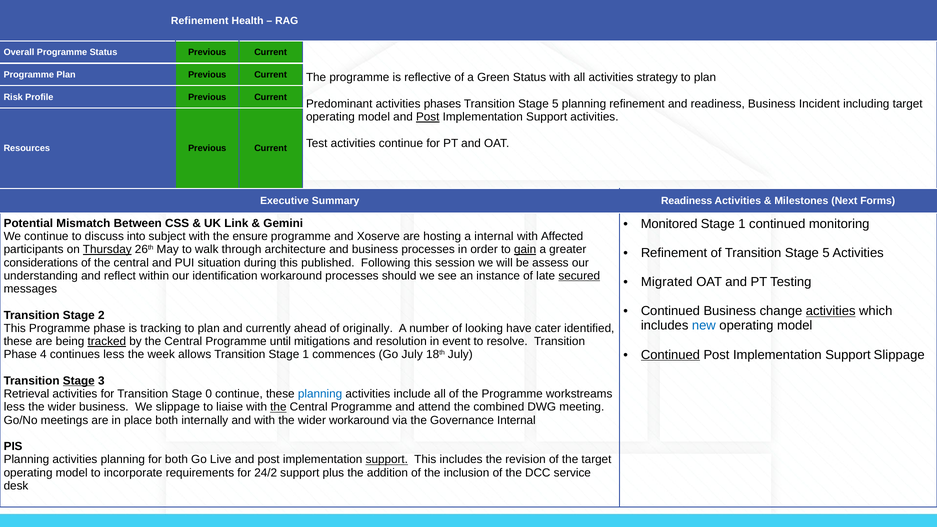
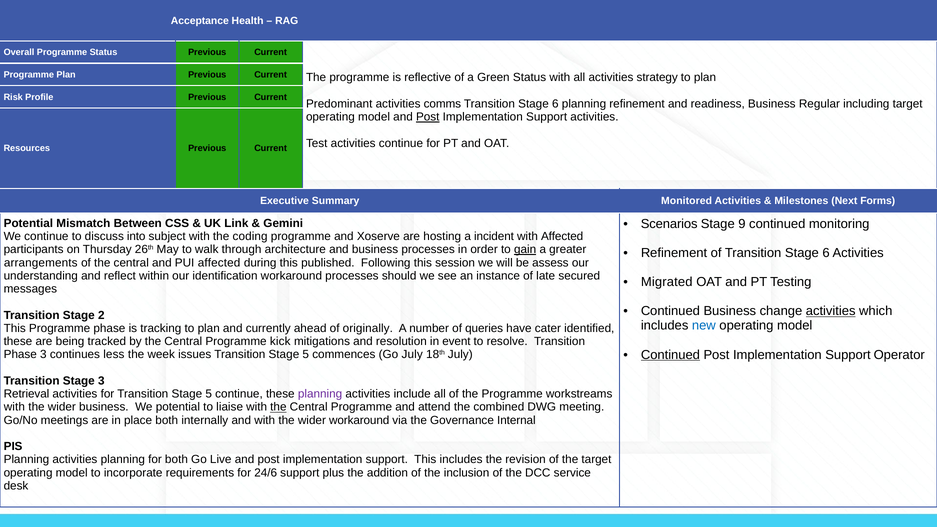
Refinement: Refinement -> Acceptance (200, 21)
phases: phases -> comms (442, 104)
5: 5 -> 6 (555, 104)
Incident: Incident -> Regular (819, 104)
Summary Readiness: Readiness -> Monitored (687, 201)
Monitored: Monitored -> Scenarios (669, 224)
1: 1 -> 9 (742, 224)
ensure: ensure -> coding (250, 236)
a internal: internal -> incident (494, 236)
Thursday underline: present -> none (107, 250)
of Transition Stage 5: 5 -> 6 (826, 253)
considerations: considerations -> arrangements (41, 263)
PUI situation: situation -> affected (219, 263)
secured underline: present -> none (579, 276)
looking: looking -> queries (484, 328)
tracked underline: present -> none (107, 341)
until: until -> kick (280, 341)
Support Slippage: Slippage -> Operator (899, 355)
Phase 4: 4 -> 3 (43, 355)
allows: allows -> issues (195, 355)
1: 1 -> 5 (306, 355)
Stage underline: present -> none (79, 381)
for Transition Stage 0: 0 -> 5 (209, 394)
planning colour: blue -> purple (320, 394)
less: less -> with (14, 407)
We slippage: slippage -> potential (178, 407)
support underline: present -> none (387, 460)
24/2: 24/2 -> 24/6 (266, 473)
